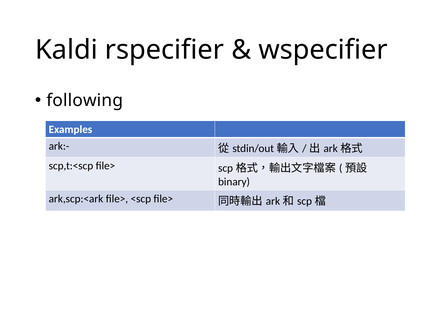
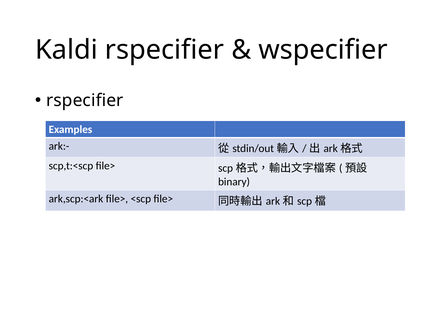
following: following -> rspecifier (85, 100)
